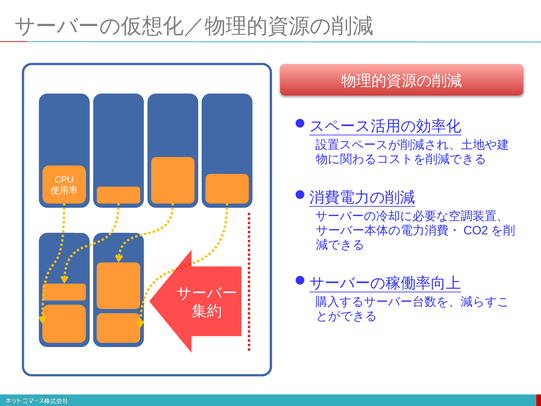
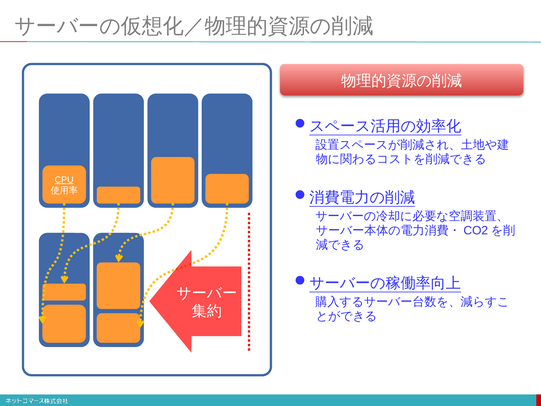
CPU underline: none -> present (64, 180)
